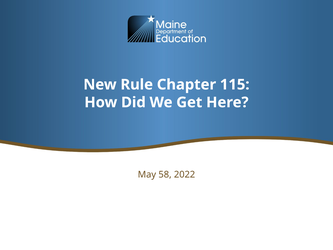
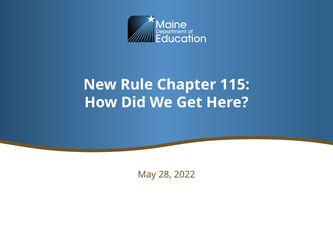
58: 58 -> 28 (165, 174)
